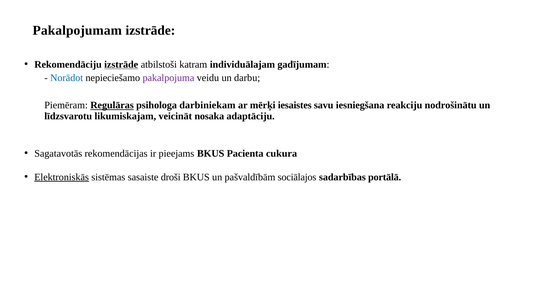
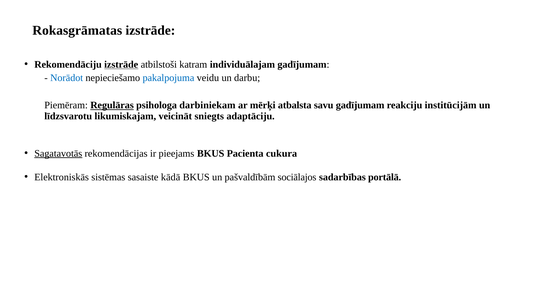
Pakalpojumam: Pakalpojumam -> Rokasgrāmatas (77, 31)
pakalpojuma colour: purple -> blue (168, 78)
iesaistes: iesaistes -> atbalsta (295, 105)
savu iesniegšana: iesniegšana -> gadījumam (360, 105)
nodrošinātu: nodrošinātu -> institūcijām (451, 105)
nosaka: nosaka -> sniegts (209, 116)
Sagatavotās underline: none -> present (58, 153)
Elektroniskās underline: present -> none (62, 177)
droši: droši -> kādā (171, 177)
